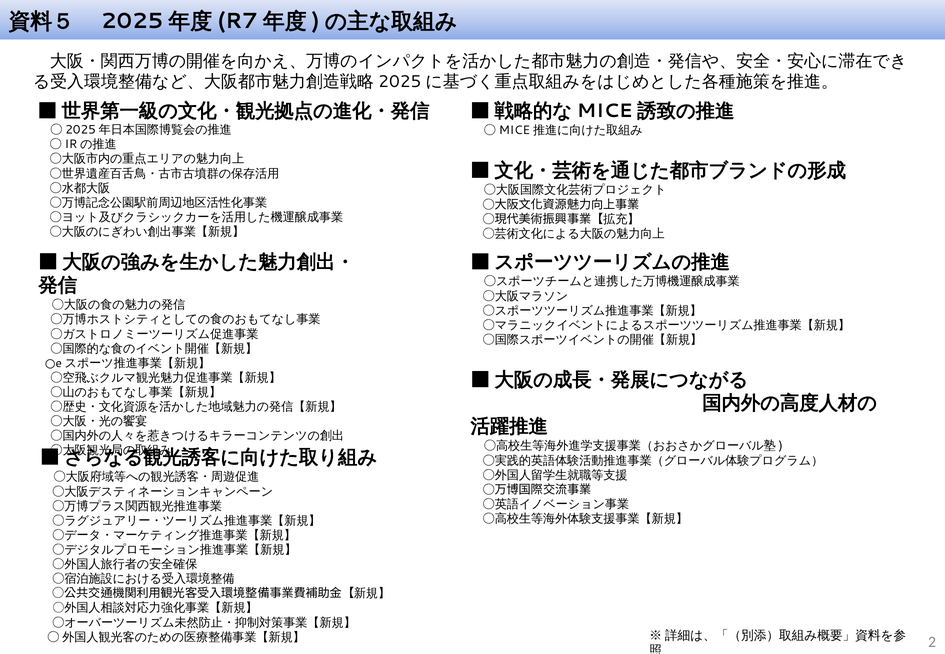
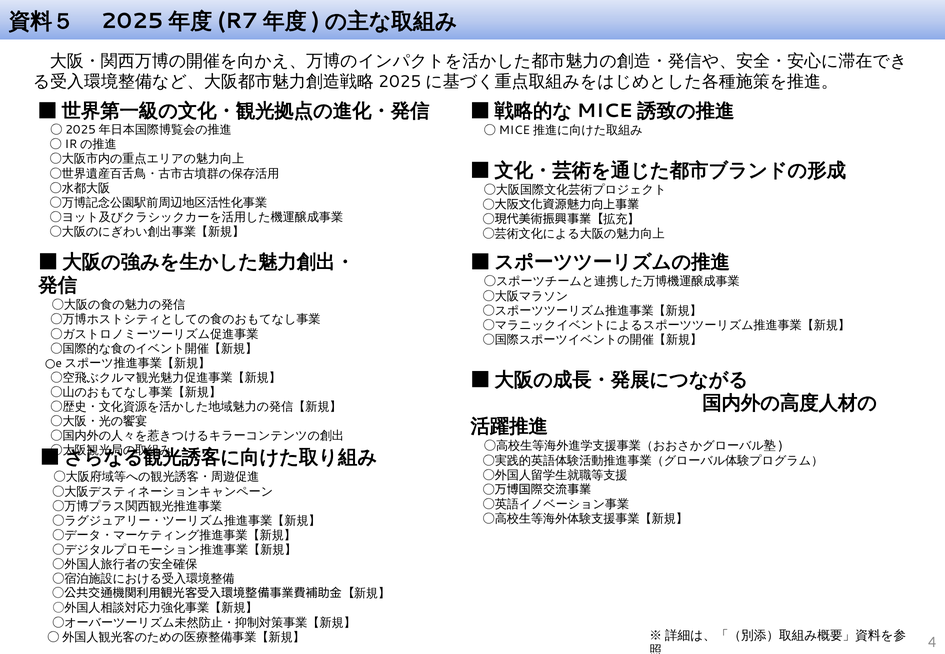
2: 2 -> 4 (932, 642)
